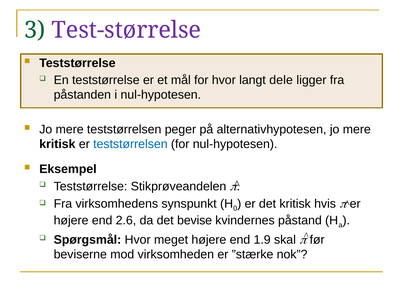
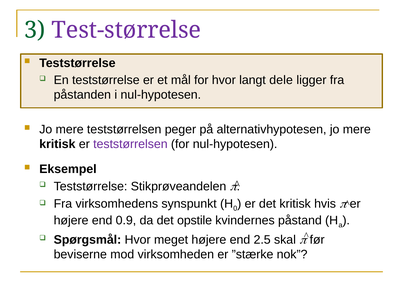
teststørrelsen colour: blue -> purple (130, 144)
2.6: 2.6 -> 0.9 (126, 221)
bevise: bevise -> opstile (195, 221)
1.9: 1.9 -> 2.5 (262, 240)
